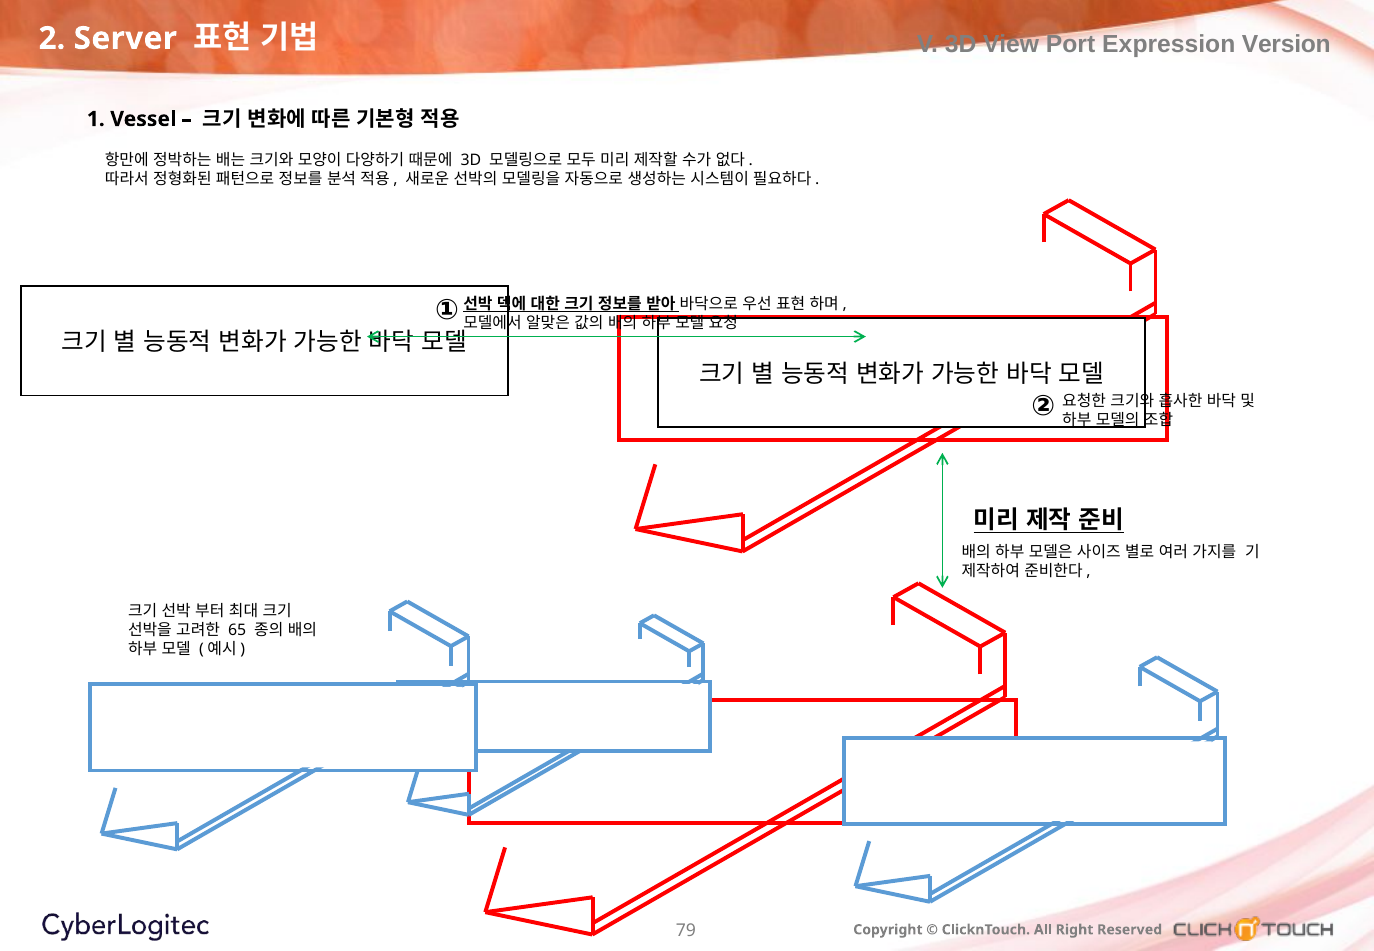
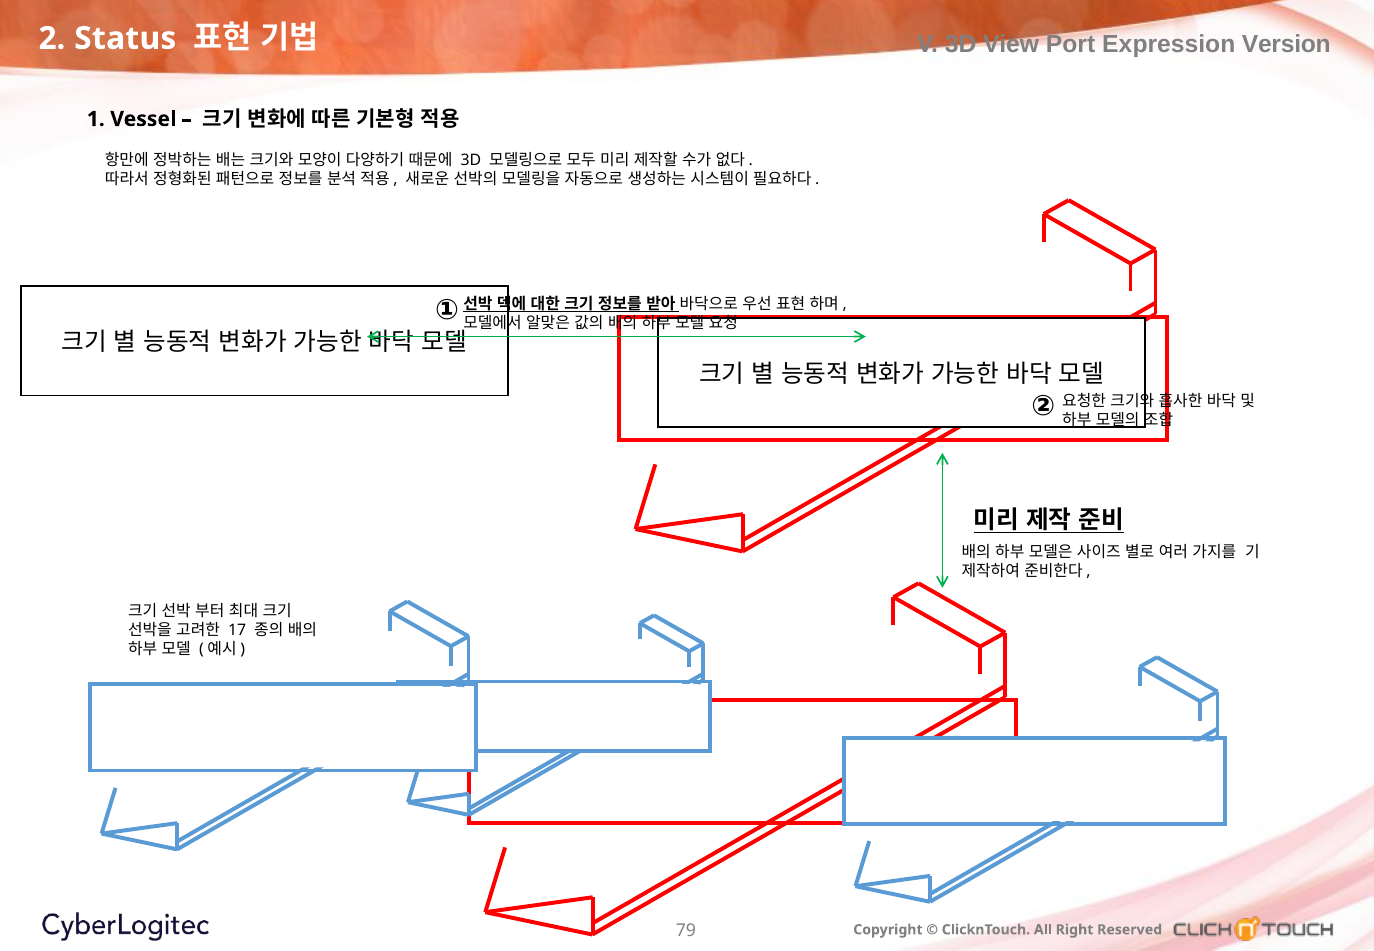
Server: Server -> Status (125, 38)
65: 65 -> 17 (237, 631)
